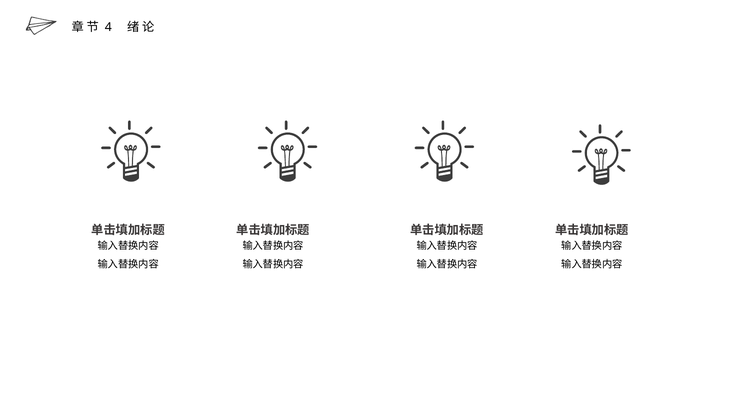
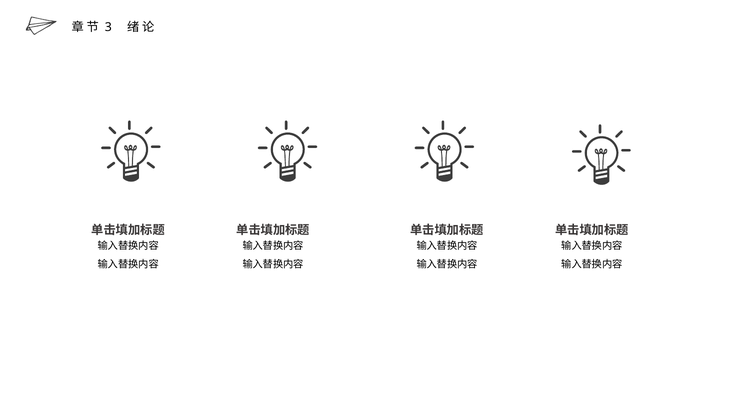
4: 4 -> 3 (108, 27)
